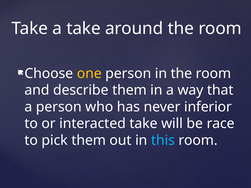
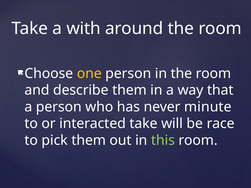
a take: take -> with (84, 29)
inferior: inferior -> minute (208, 107)
this colour: light blue -> light green (163, 140)
